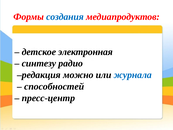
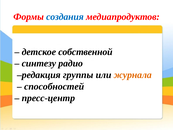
электронная: электронная -> собственной (85, 52)
можно: можно -> группы (78, 75)
журнала colour: blue -> orange (133, 75)
